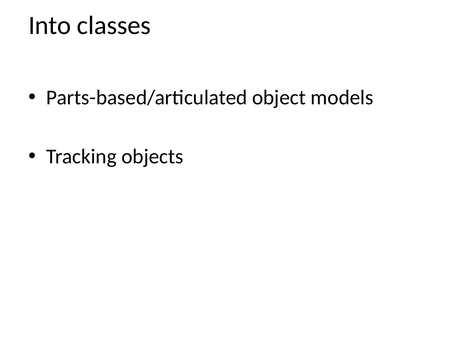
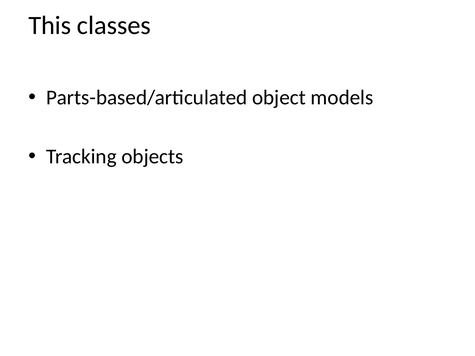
Into: Into -> This (50, 26)
